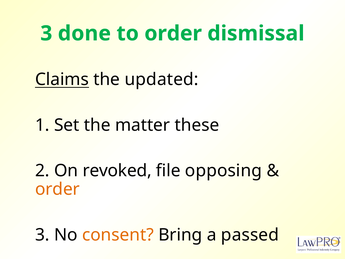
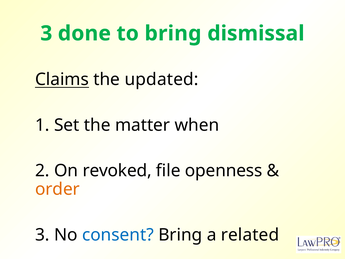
to order: order -> bring (173, 33)
these: these -> when (197, 125)
opposing: opposing -> openness (224, 170)
consent colour: orange -> blue (118, 235)
passed: passed -> related (250, 235)
